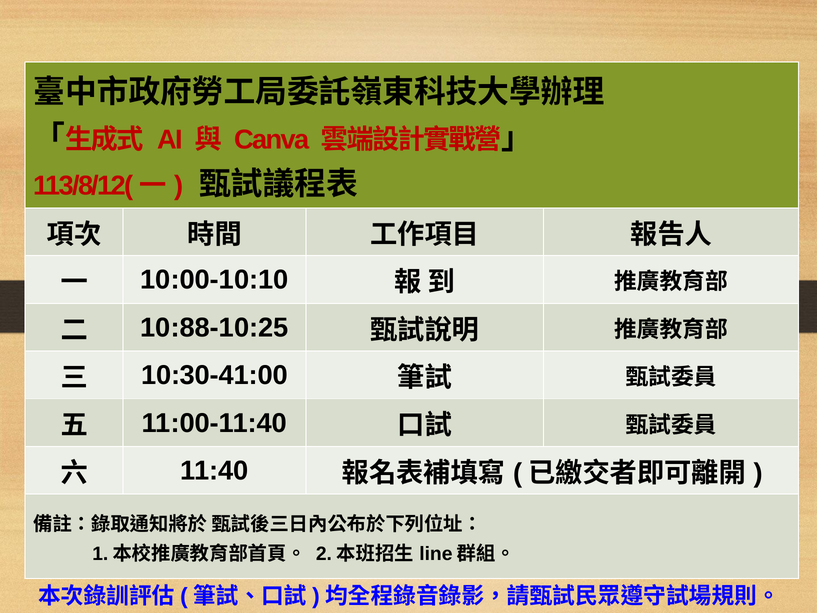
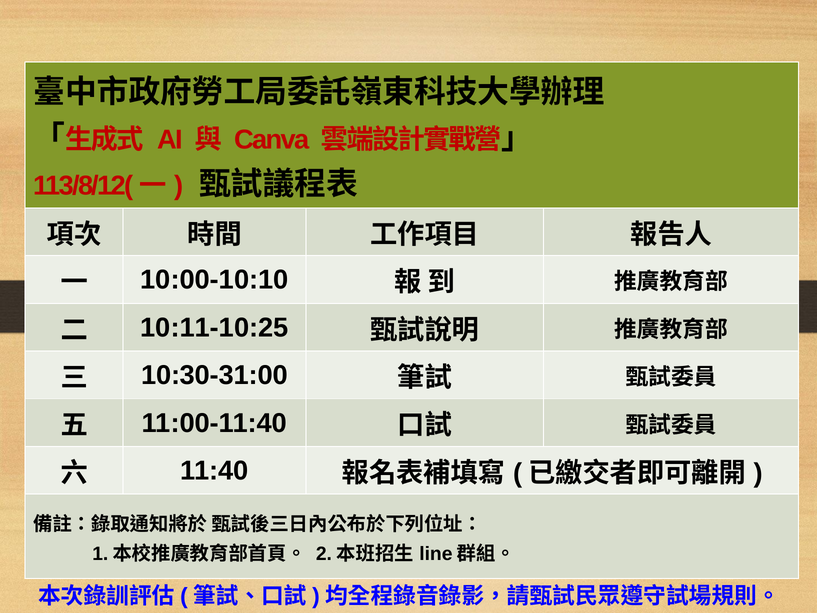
10:88-10:25: 10:88-10:25 -> 10:11-10:25 (214, 327)
10:30-41:00: 10:30-41:00 -> 10:30-31:00 (215, 375)
